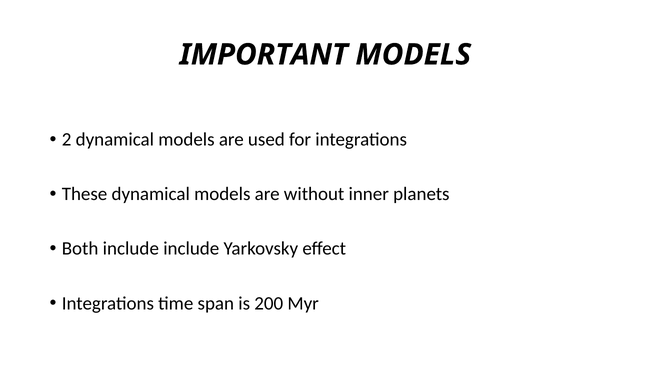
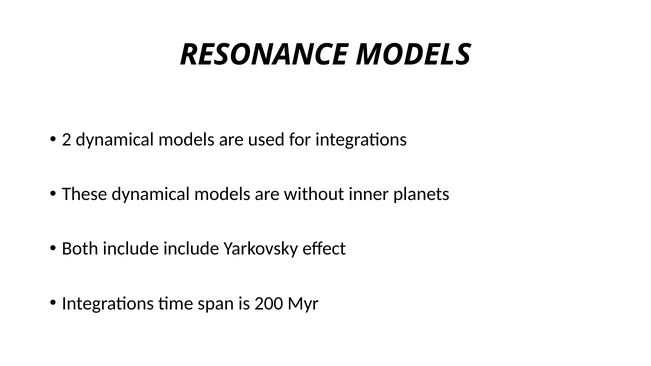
IMPORTANT: IMPORTANT -> RESONANCE (264, 55)
